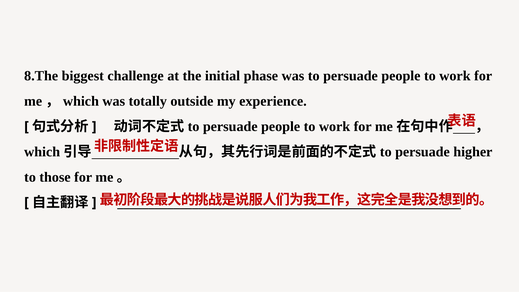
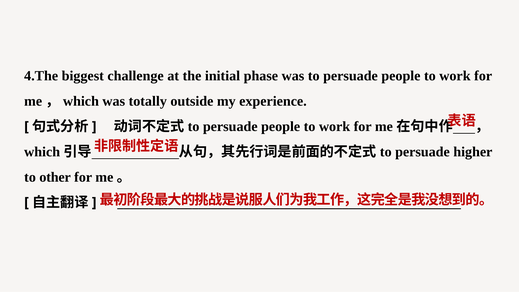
8.The: 8.The -> 4.The (41, 76)
those: those -> other (55, 177)
